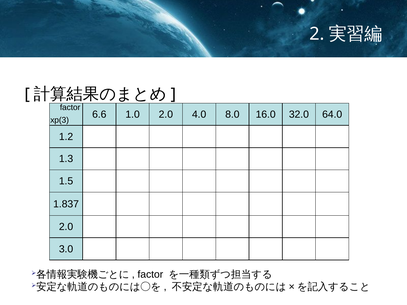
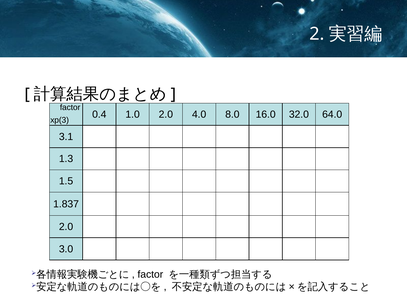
6.6: 6.6 -> 0.4 (99, 115)
1.2: 1.2 -> 3.1 (66, 137)
